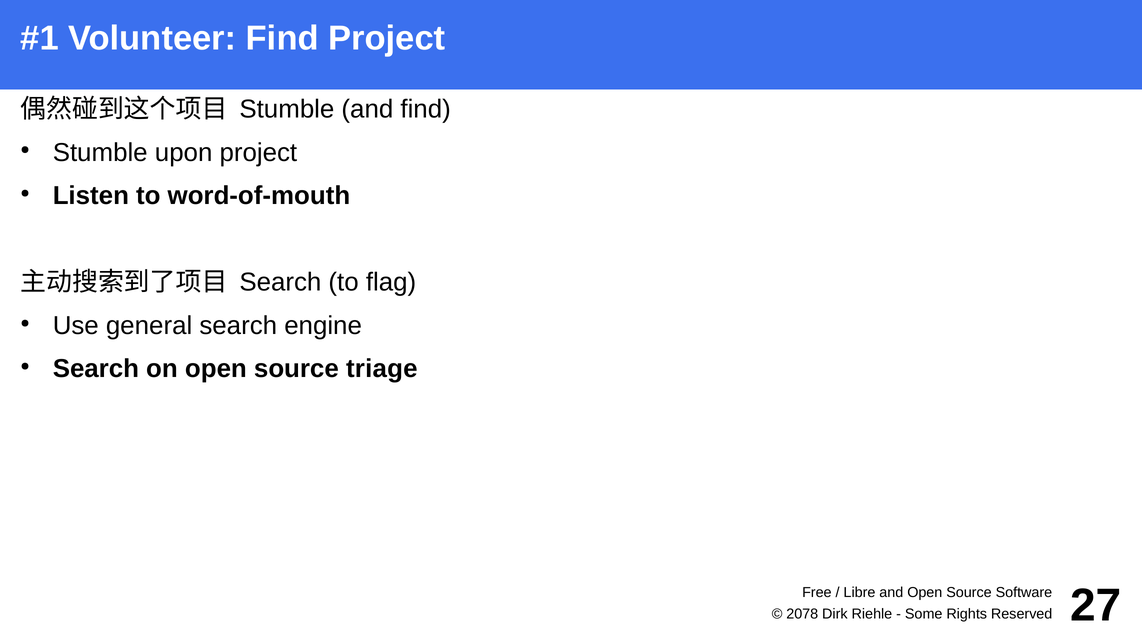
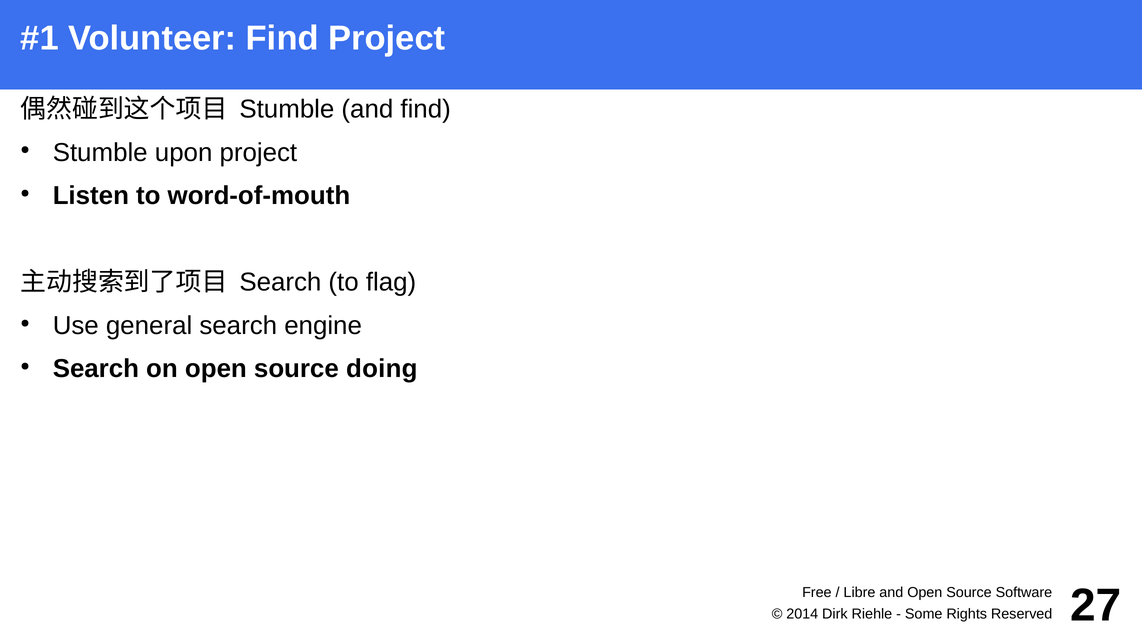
triage: triage -> doing (382, 368)
2078: 2078 -> 2014 (802, 613)
